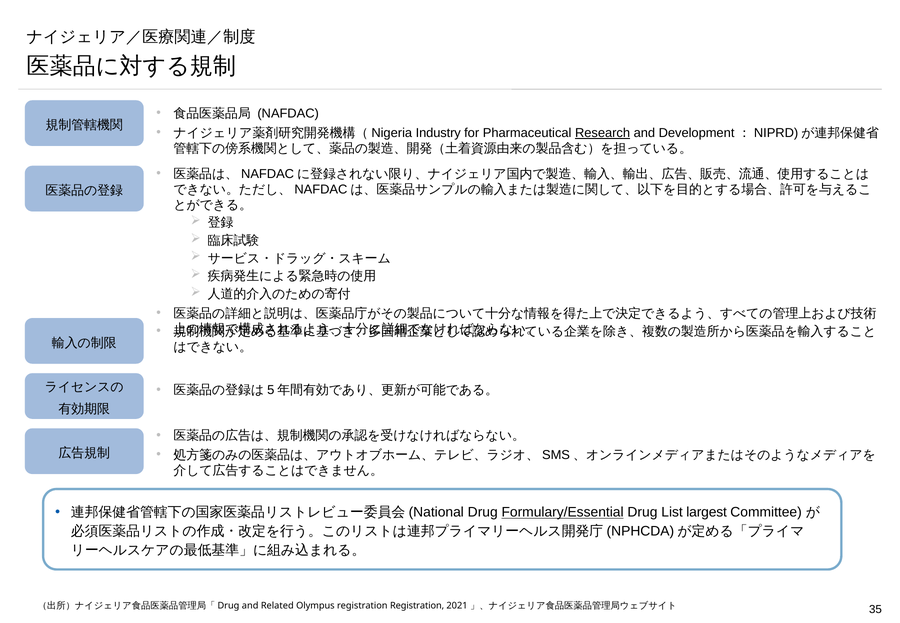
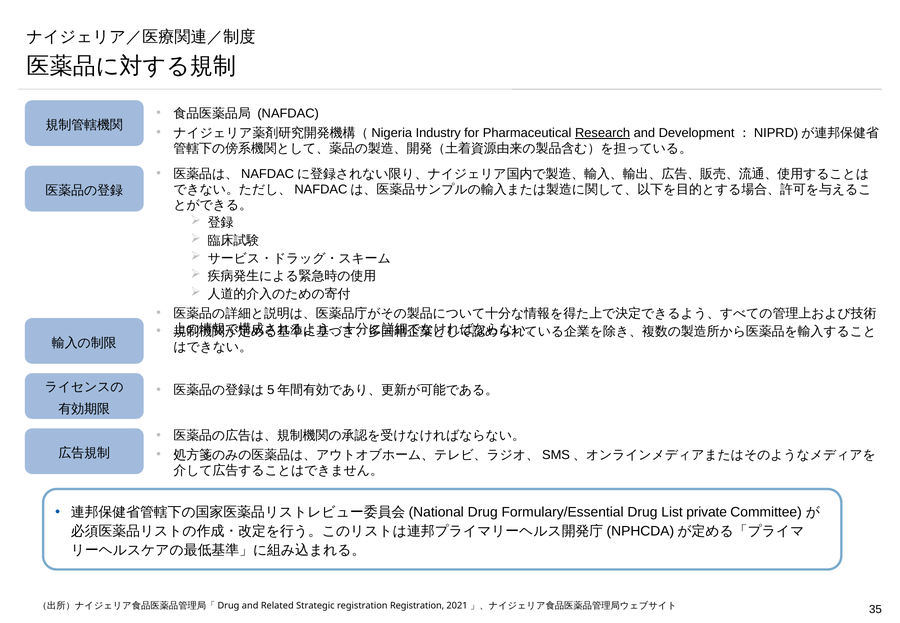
Formulary/Essential underline: present -> none (563, 512)
largest: largest -> private (707, 512)
Olympus: Olympus -> Strategic (315, 606)
